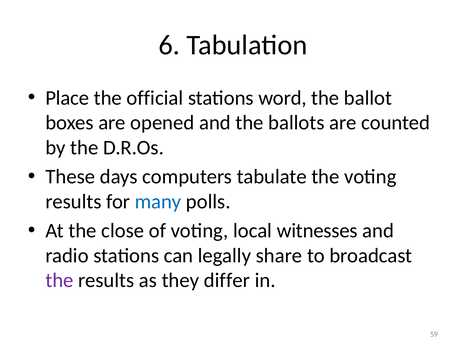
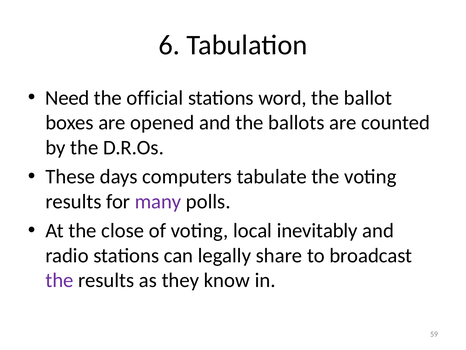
Place: Place -> Need (67, 98)
many colour: blue -> purple (158, 201)
witnesses: witnesses -> inevitably (317, 230)
differ: differ -> know (227, 280)
